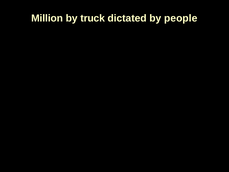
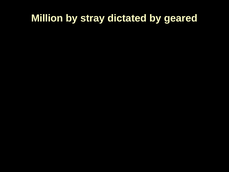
truck: truck -> stray (93, 18)
people: people -> geared (181, 18)
